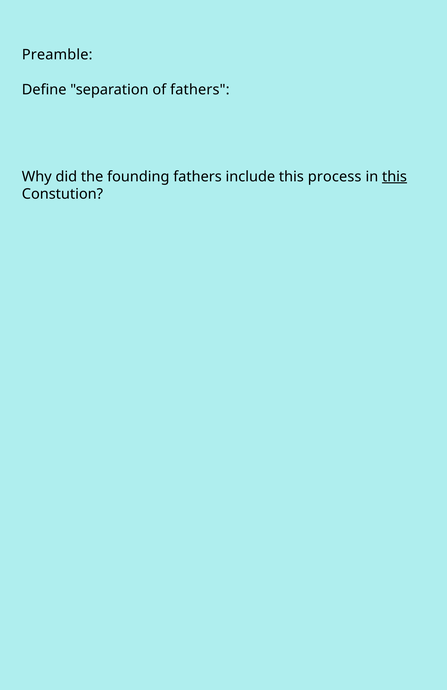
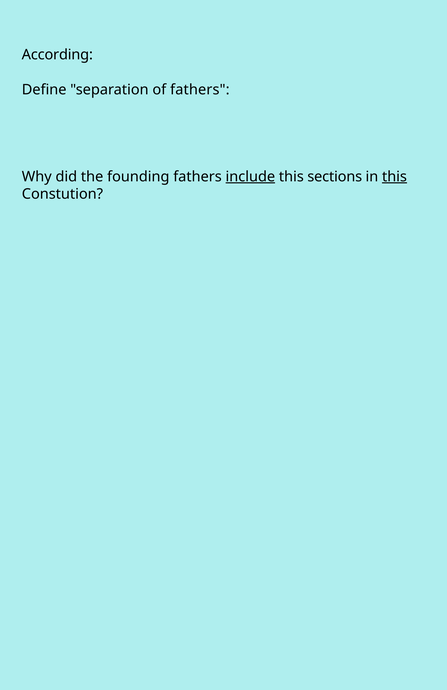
Preamble: Preamble -> According (57, 55)
include underline: none -> present (250, 177)
process: process -> sections (335, 177)
